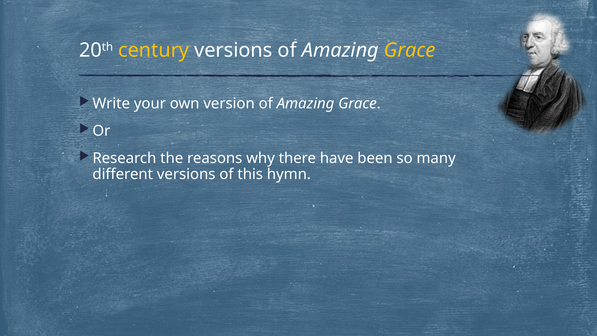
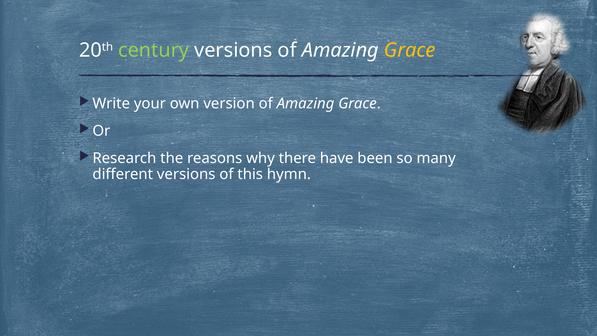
century colour: yellow -> light green (154, 50)
